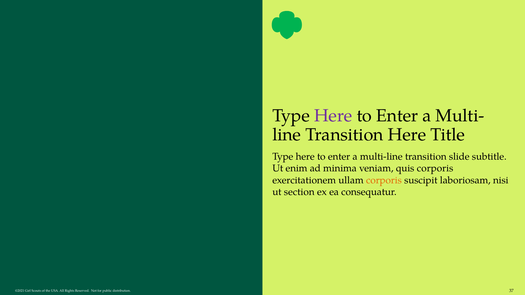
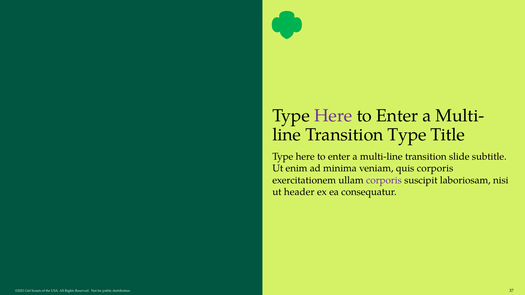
Transition Here: Here -> Type (407, 135)
corporis colour: orange -> purple (384, 180)
section: section -> header (299, 192)
